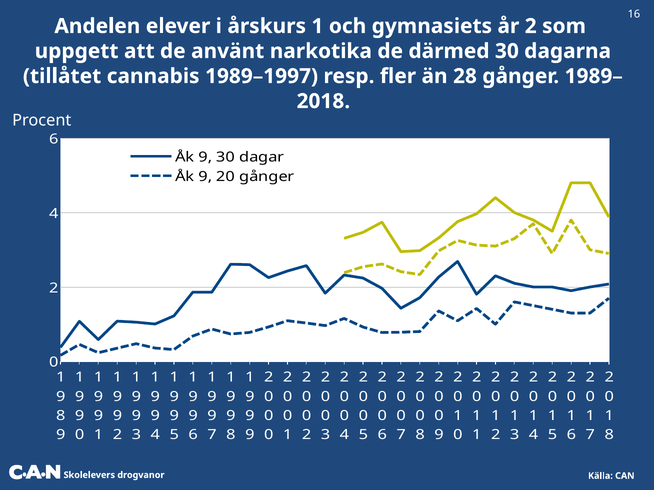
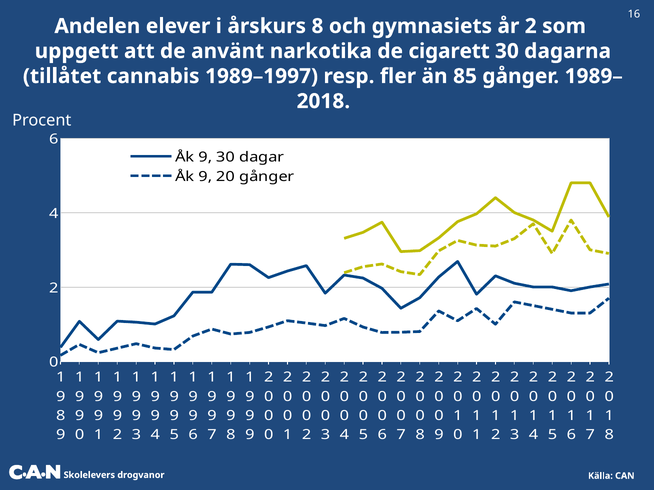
årskurs 1: 1 -> 8 (317, 26)
därmed: därmed -> cigarett (449, 51)
28: 28 -> 85 (465, 76)
